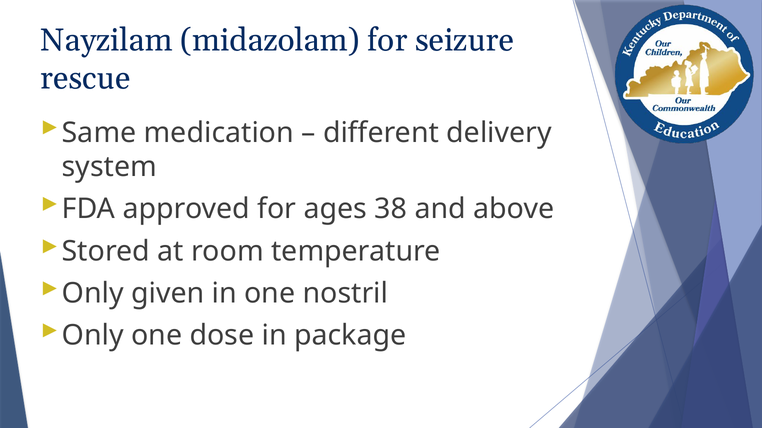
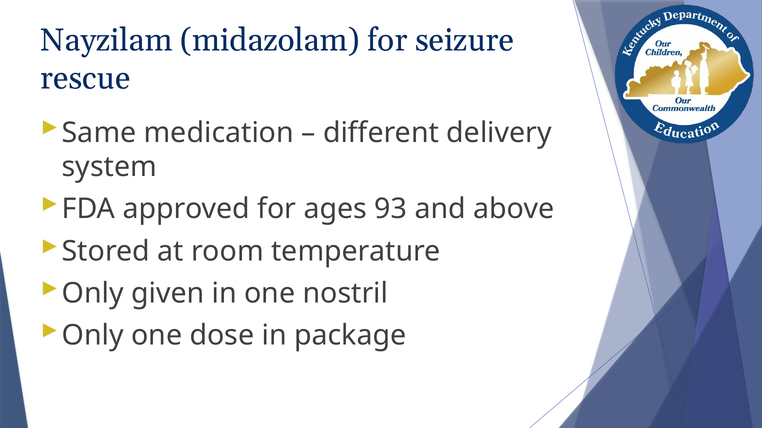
38: 38 -> 93 (391, 209)
